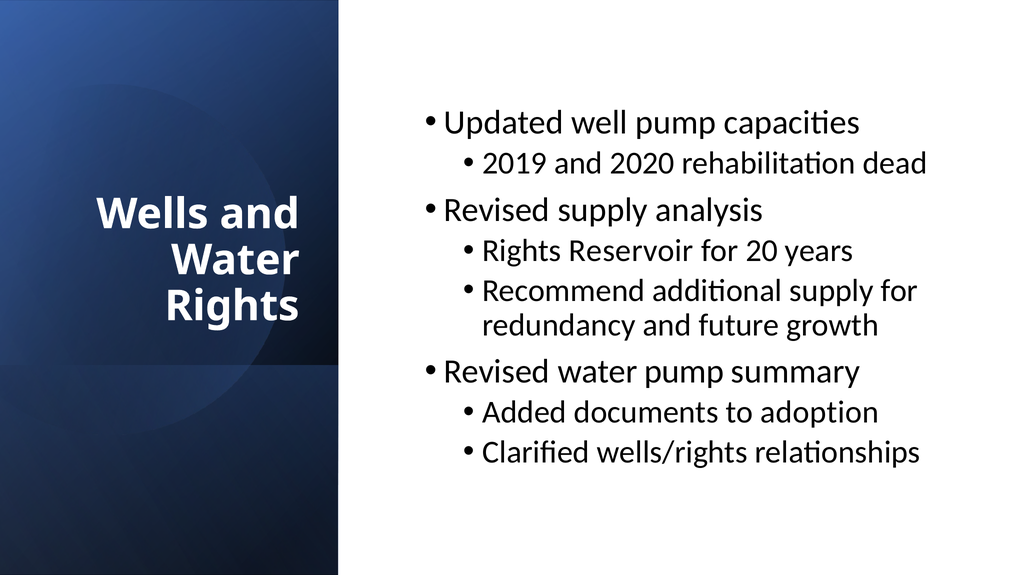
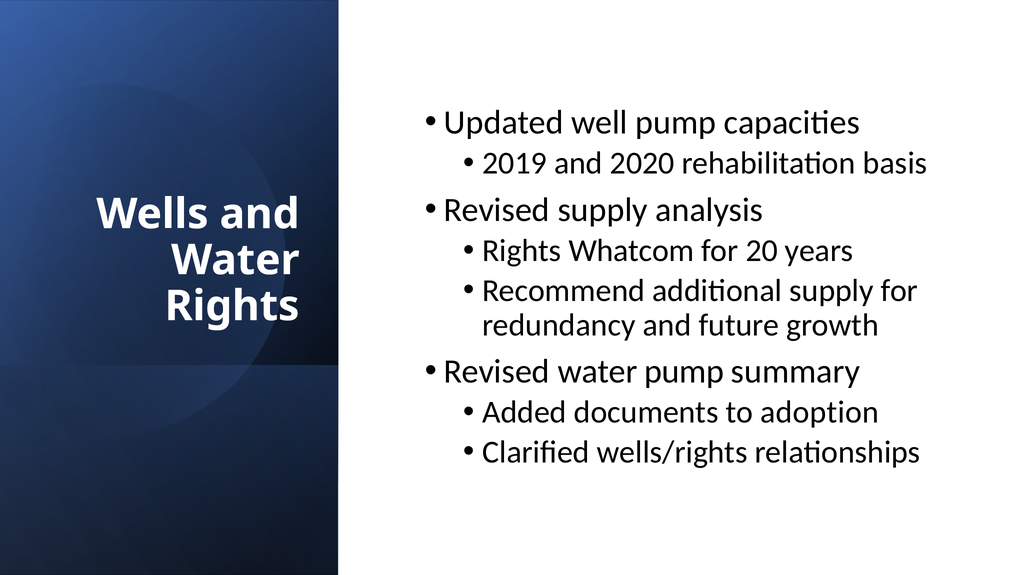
dead: dead -> basis (895, 163)
Reservoir: Reservoir -> Whatcom (631, 250)
